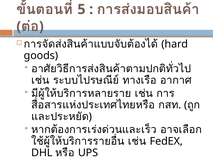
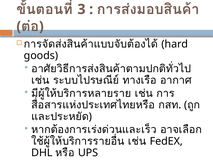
5: 5 -> 3 (81, 9)
